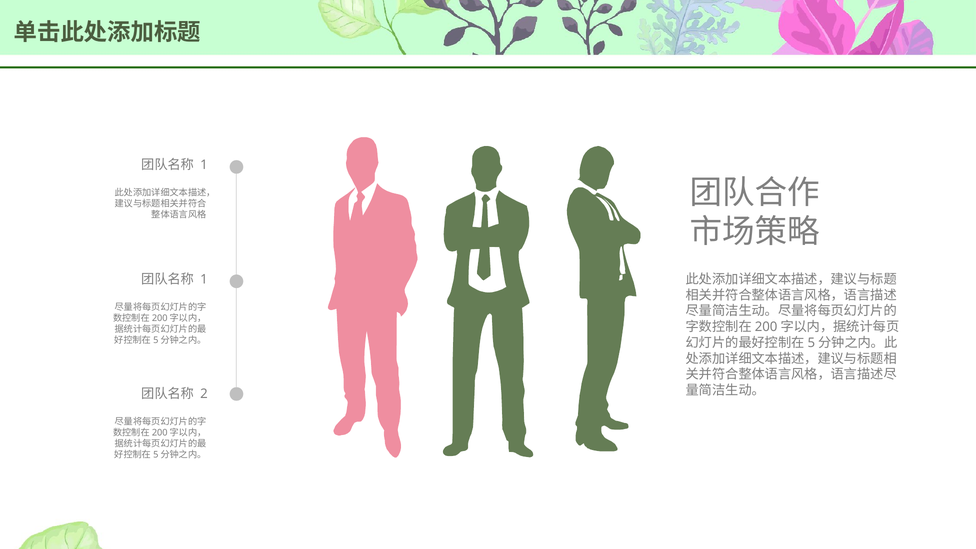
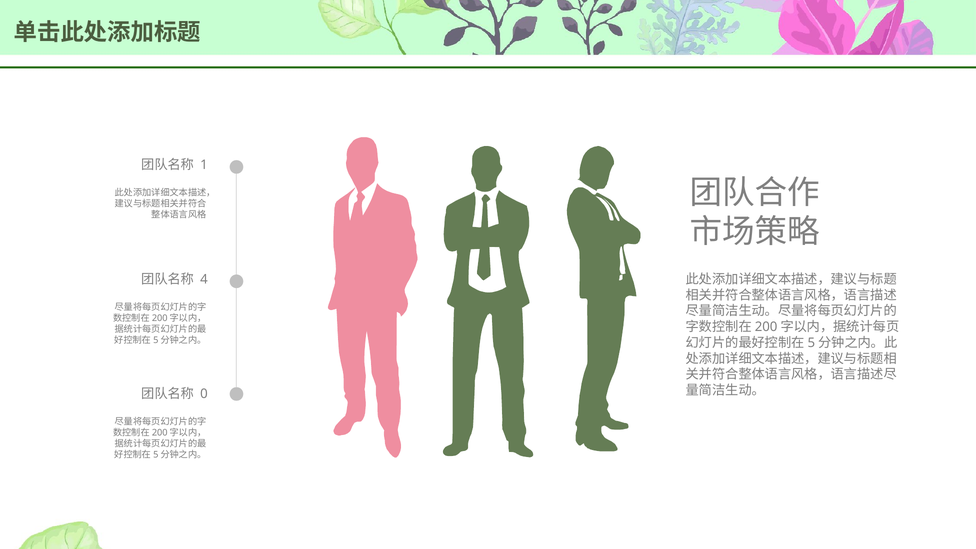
1: 1 -> 4 (204, 279)
2: 2 -> 0 (204, 394)
